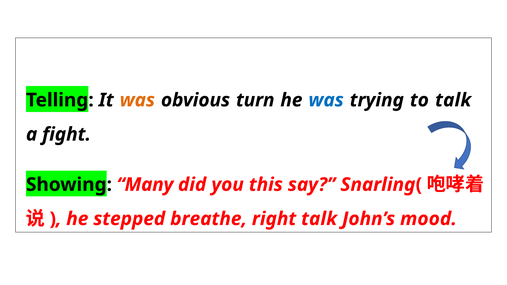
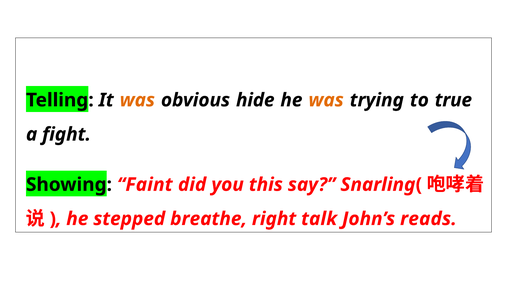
turn: turn -> hide (255, 100)
was colour: blue -> orange (326, 100)
to talk: talk -> true (453, 100)
Many: Many -> Faint (145, 185)
mood: mood -> reads (428, 219)
